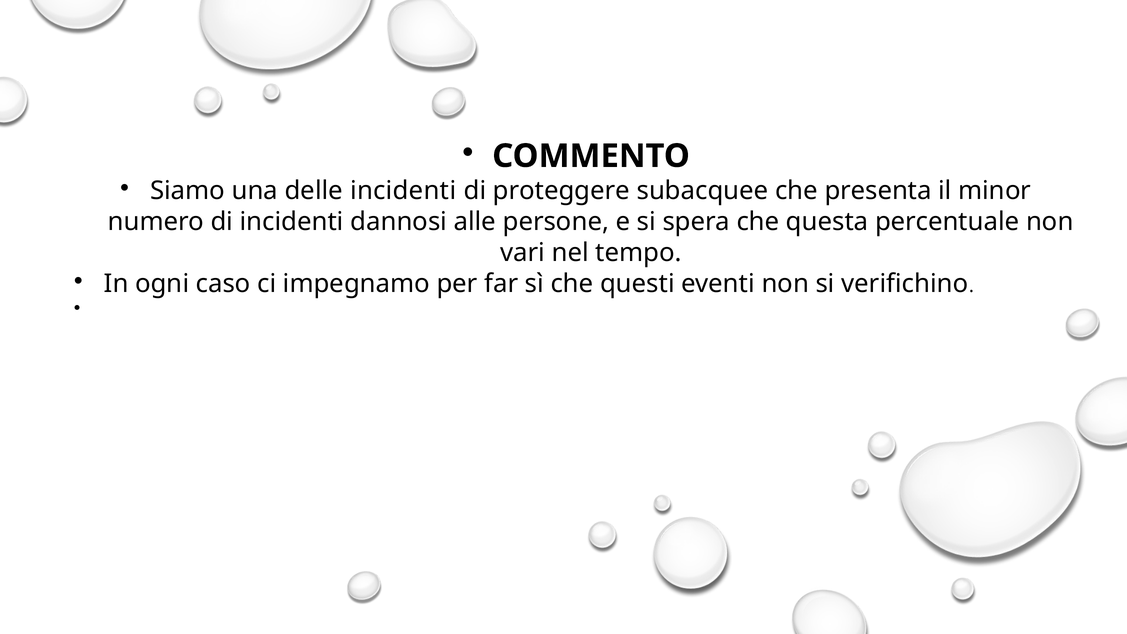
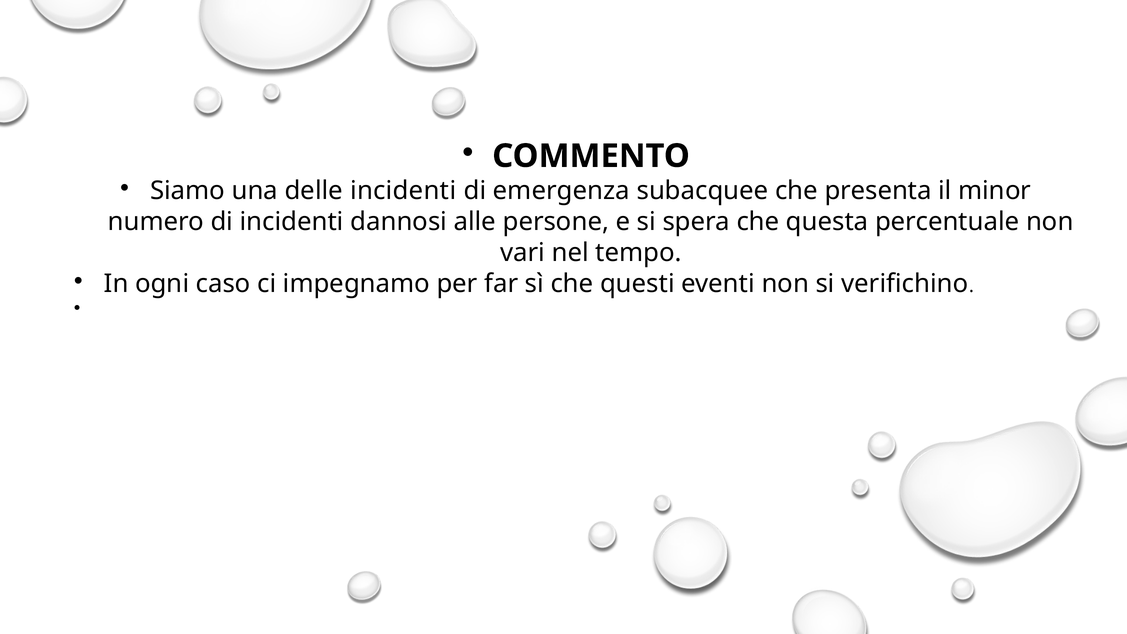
proteggere: proteggere -> emergenza (561, 191)
